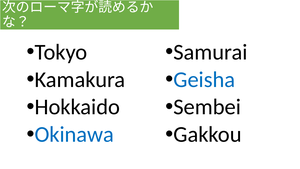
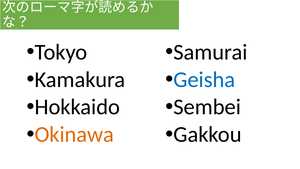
Okinawa colour: blue -> orange (74, 134)
